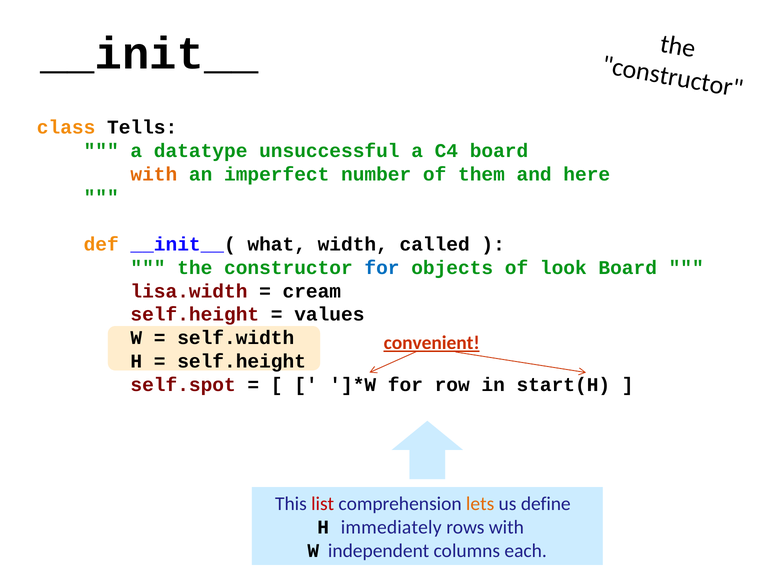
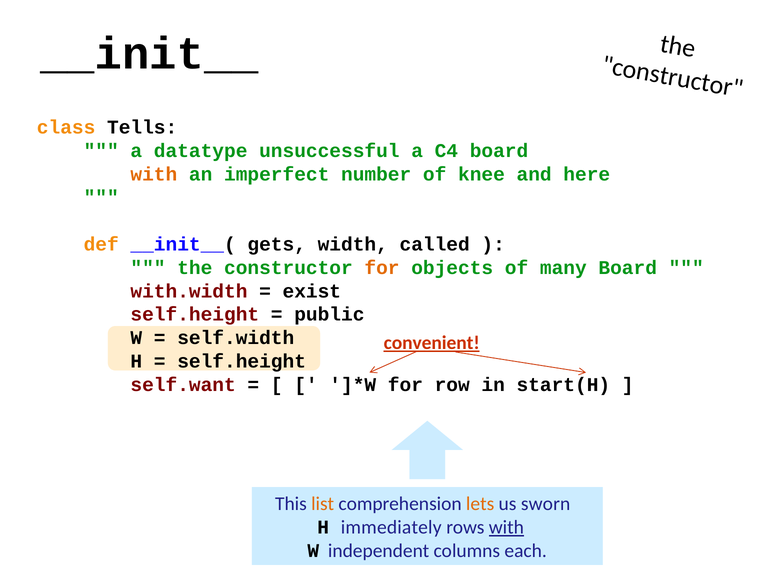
them: them -> knee (481, 174)
what: what -> gets (277, 244)
for colour: blue -> orange (382, 268)
look: look -> many (563, 268)
lisa.width: lisa.width -> with.width (189, 291)
cream: cream -> exist (312, 291)
values: values -> public (329, 315)
self.spot: self.spot -> self.want (183, 385)
list colour: red -> orange (323, 504)
define: define -> sworn (546, 504)
with underline: none -> present (506, 527)
